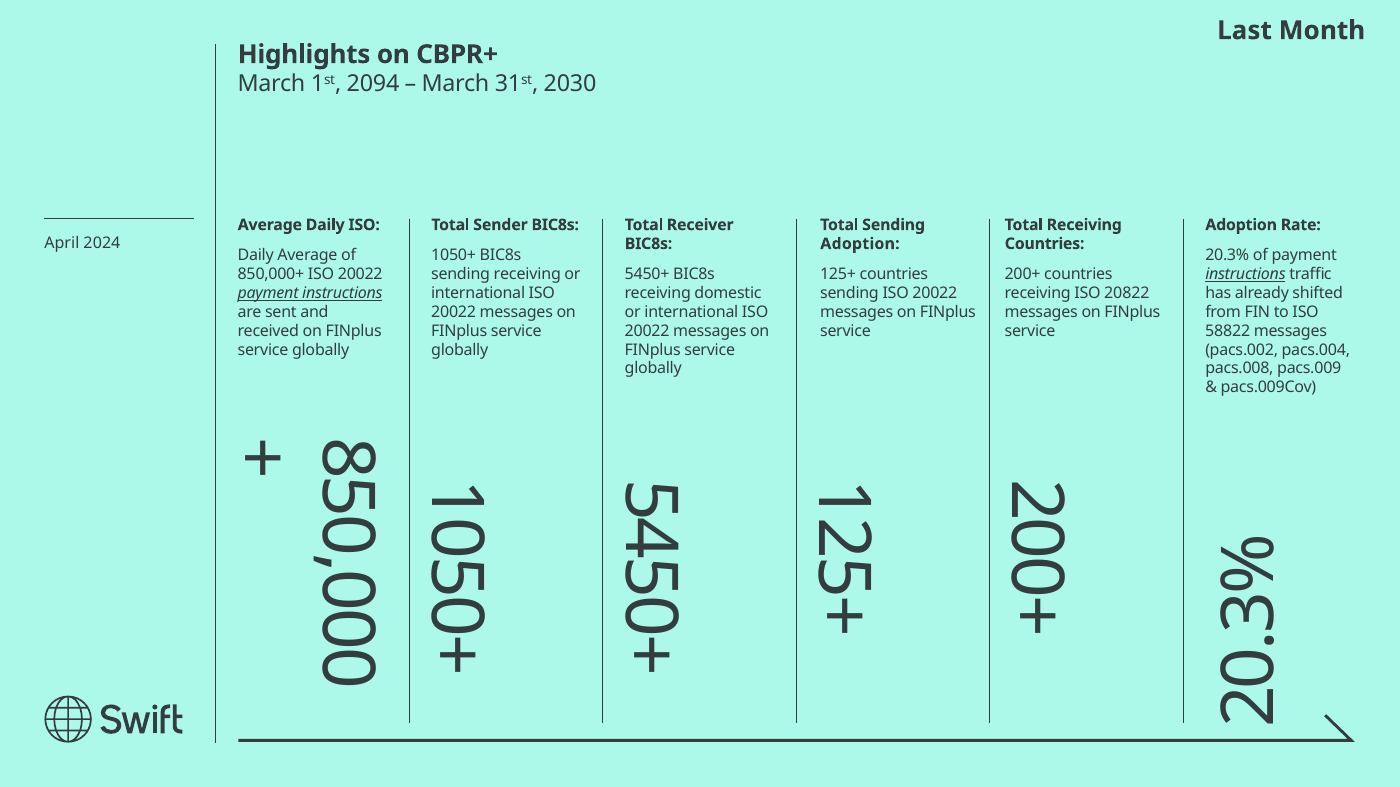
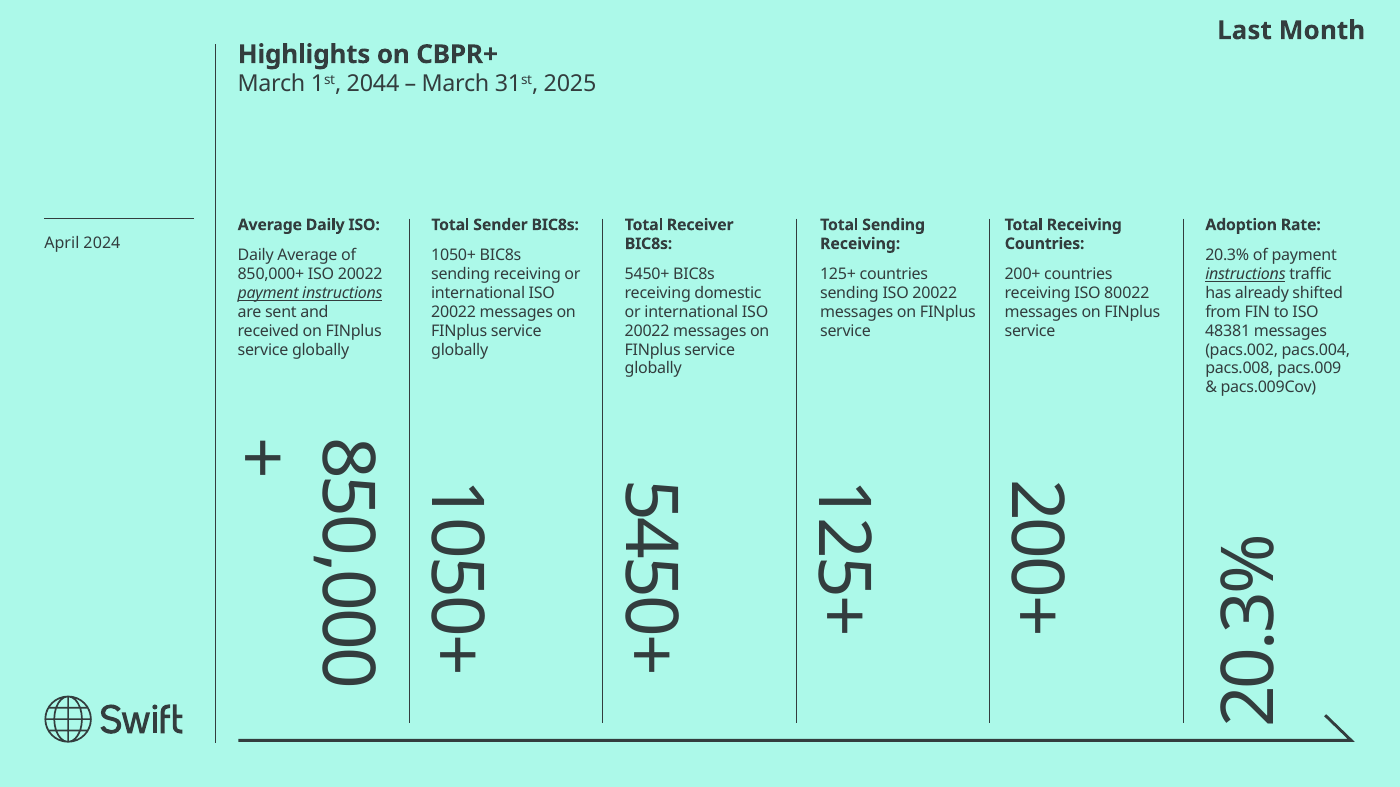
2094: 2094 -> 2044 (373, 84)
2030: 2030 -> 2025 (570, 84)
Adoption: Adoption -> Receiving (860, 244)
20822: 20822 -> 80022 (1127, 293)
58822: 58822 -> 48381 (1228, 331)
